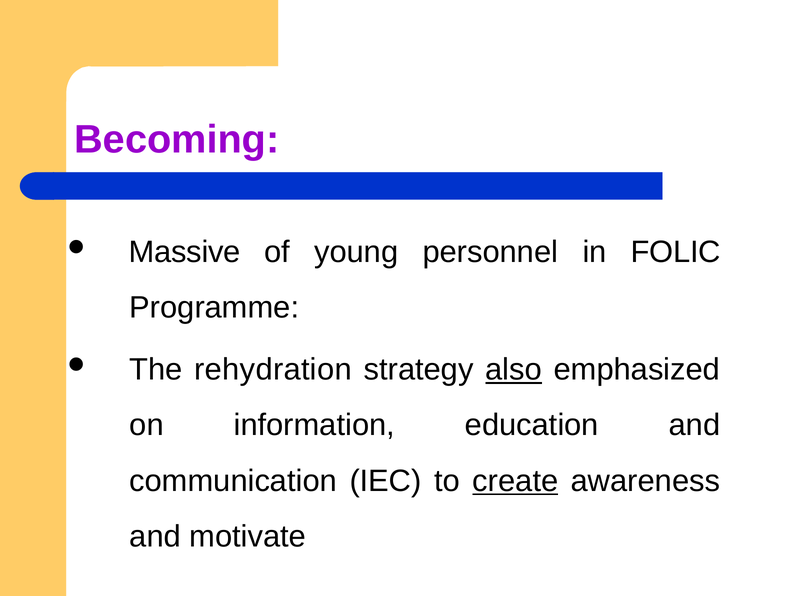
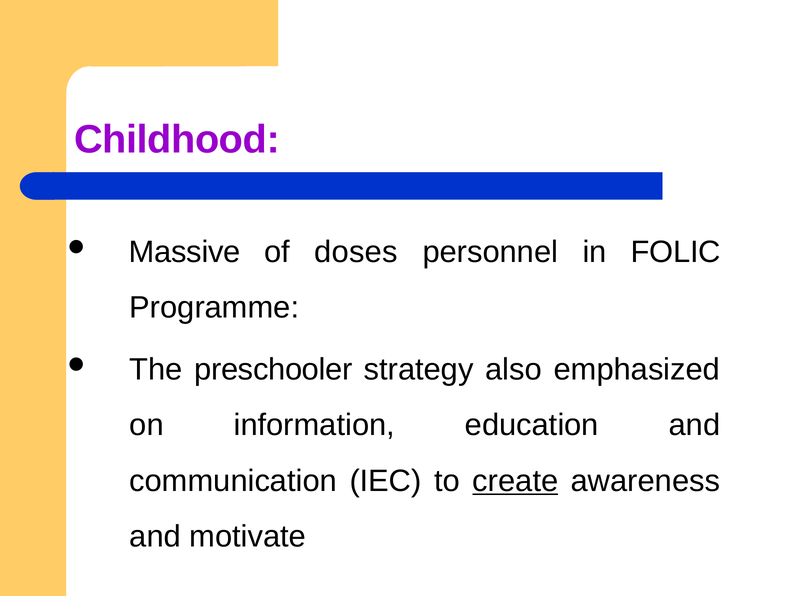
Becoming: Becoming -> Childhood (177, 140)
young: young -> doses (356, 252)
rehydration: rehydration -> preschooler (273, 370)
also underline: present -> none (514, 370)
